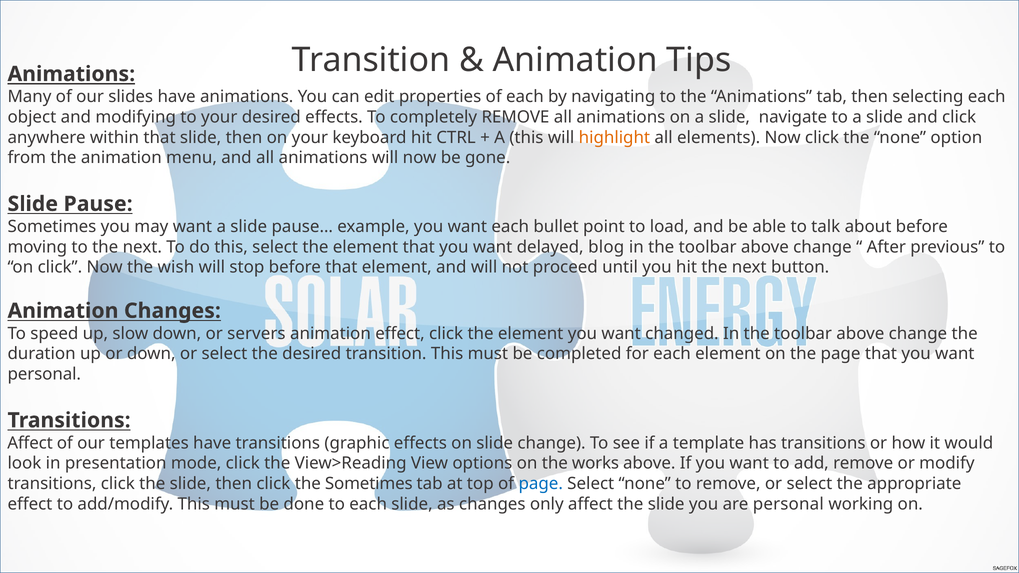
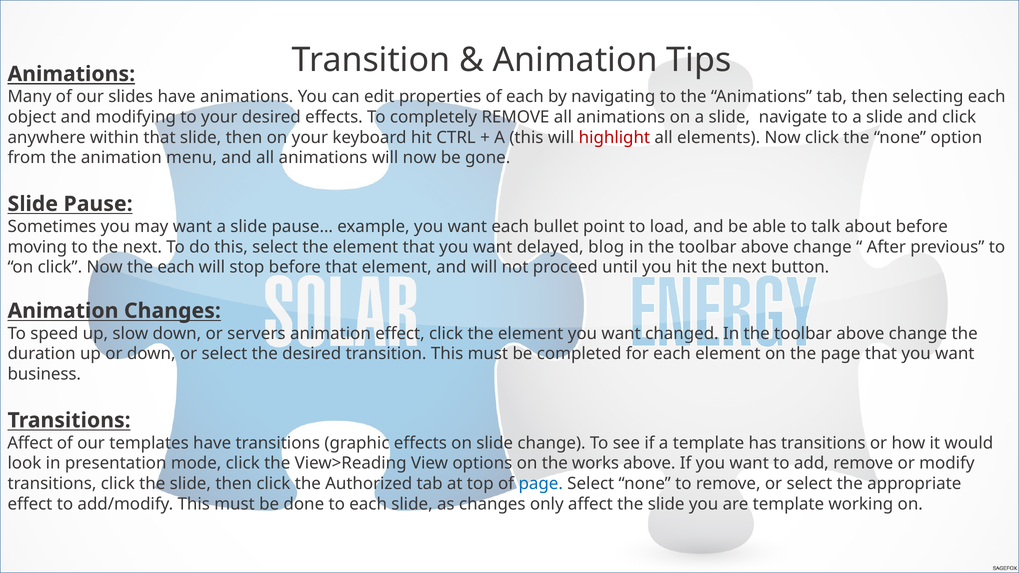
highlight colour: orange -> red (614, 137)
the wish: wish -> each (176, 267)
personal: personal -> business (44, 374)
the Sometimes: Sometimes -> Authorized (369, 484)
are personal: personal -> template (788, 504)
